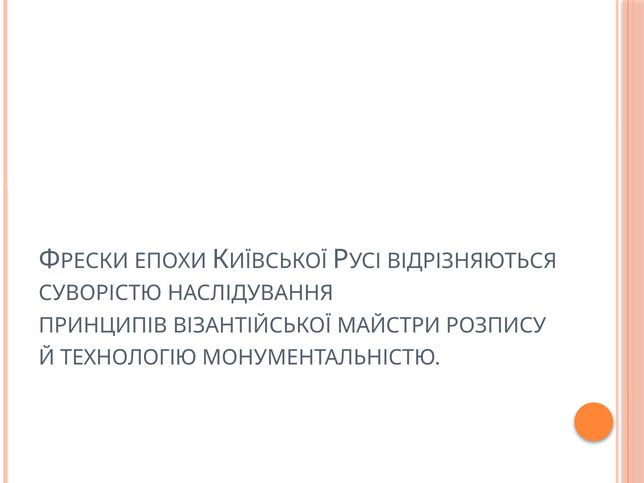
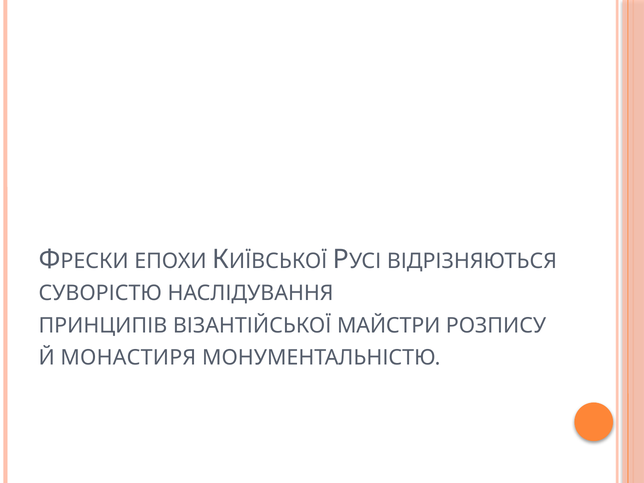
ТЕХНОЛОГІЮ: ТЕХНОЛОГІЮ -> МОНАСТИРЯ (128, 358)
